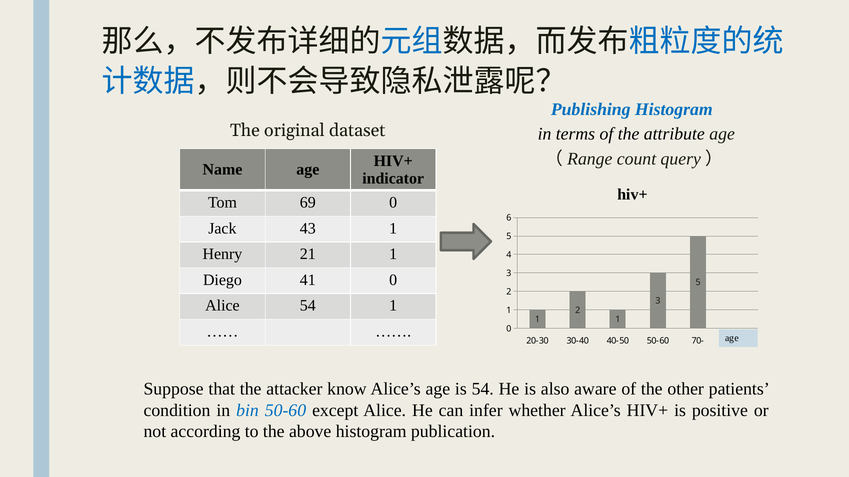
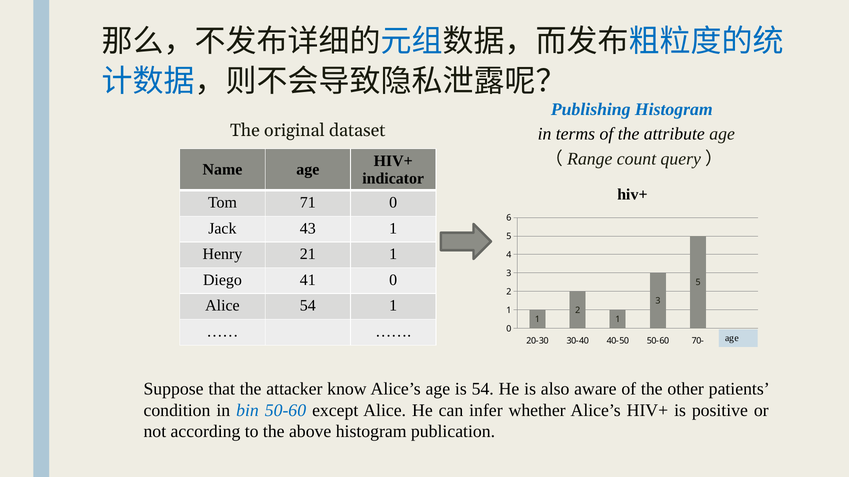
69: 69 -> 71 (308, 203)
